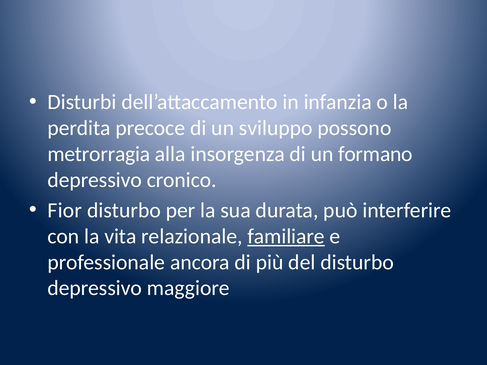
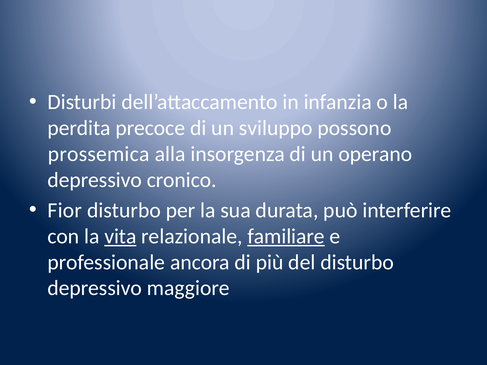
metrorragia: metrorragia -> prossemica (99, 154)
formano: formano -> operano (375, 154)
vita underline: none -> present (120, 236)
